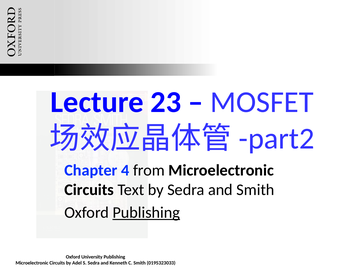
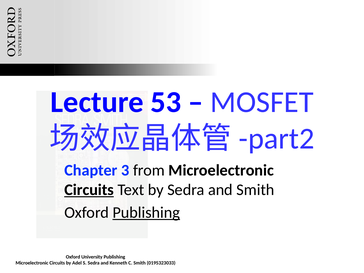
23: 23 -> 53 (166, 102)
4: 4 -> 3 (125, 170)
Circuits underline: none -> present (89, 190)
